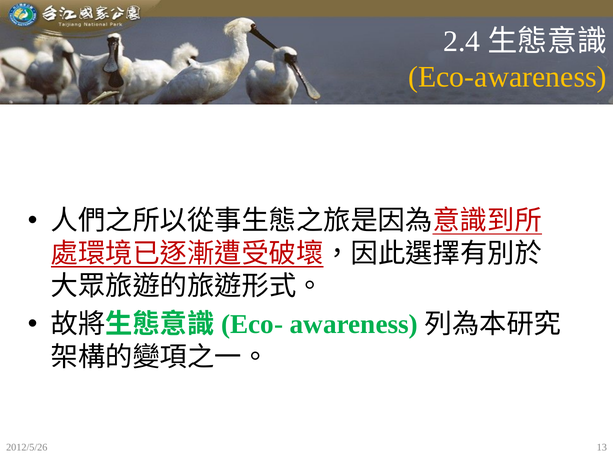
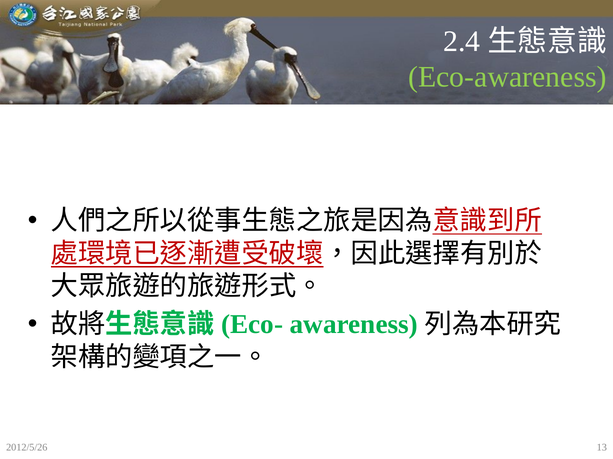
Eco-awareness colour: yellow -> light green (507, 77)
